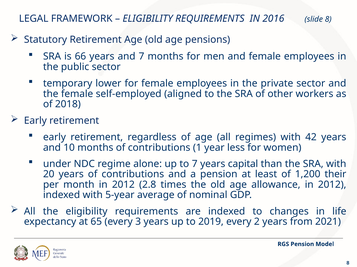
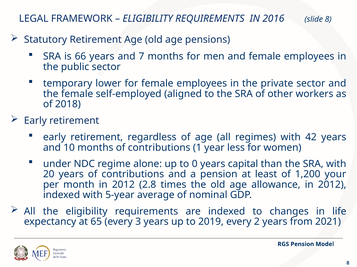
to 7: 7 -> 0 (195, 164)
their: their -> your (335, 175)
